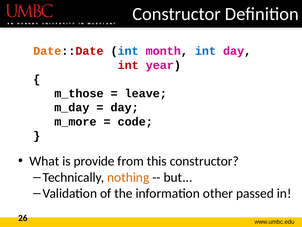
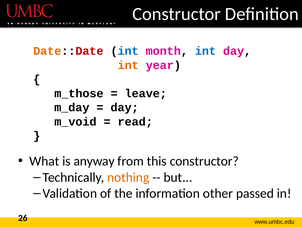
int colour: red -> orange (128, 65)
m_more: m_more -> m_void (75, 121)
code: code -> read (135, 121)
provide: provide -> anyway (94, 161)
